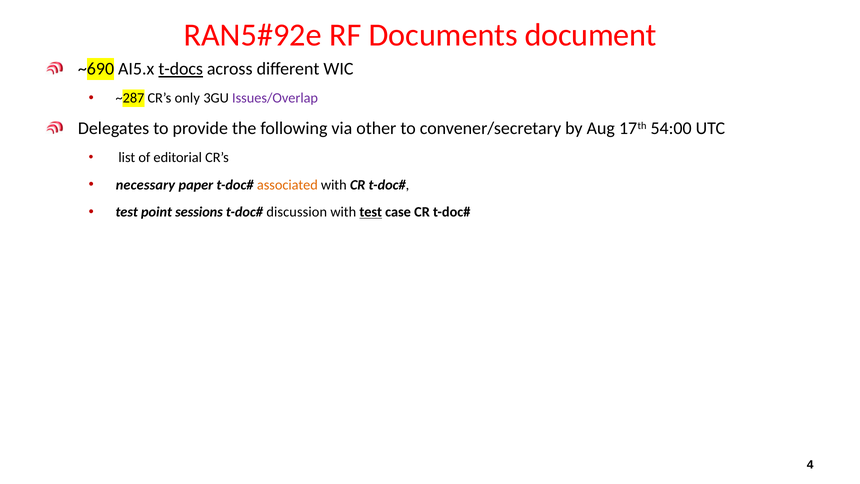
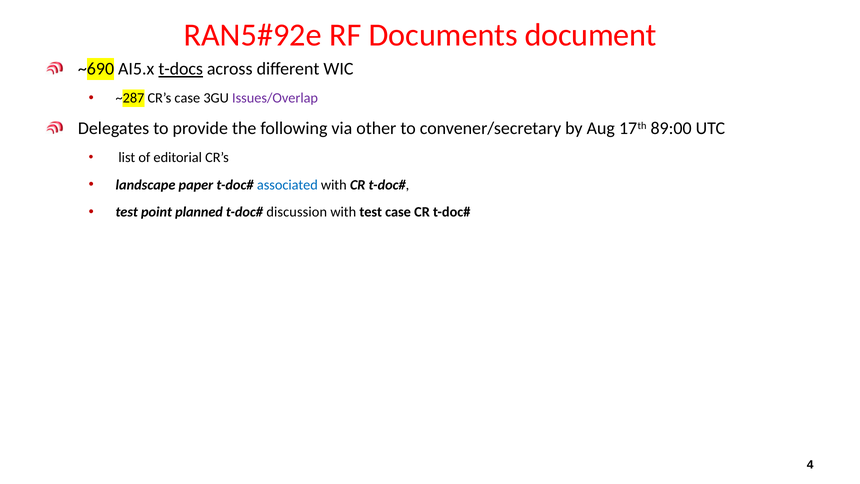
CR’s only: only -> case (187, 98)
54:00: 54:00 -> 89:00 (671, 128)
necessary: necessary -> landscape (146, 185)
associated colour: orange -> blue (287, 185)
sessions: sessions -> planned (199, 212)
test underline: present -> none (371, 212)
